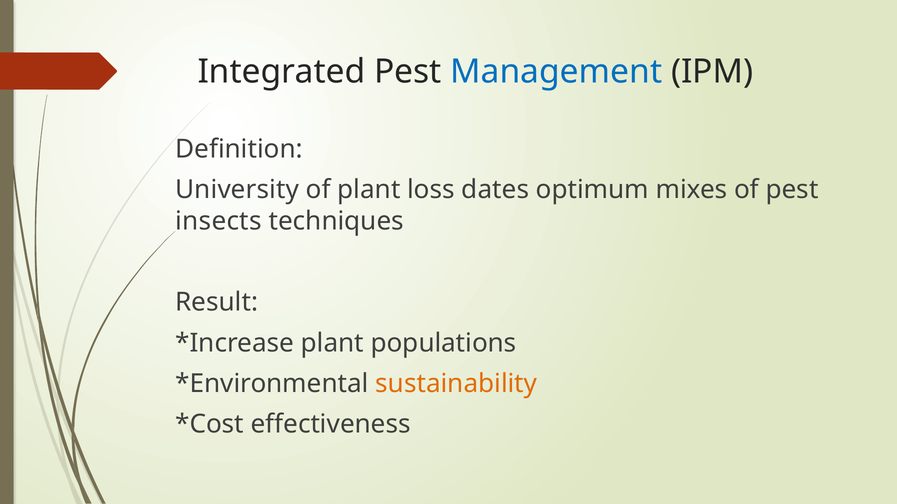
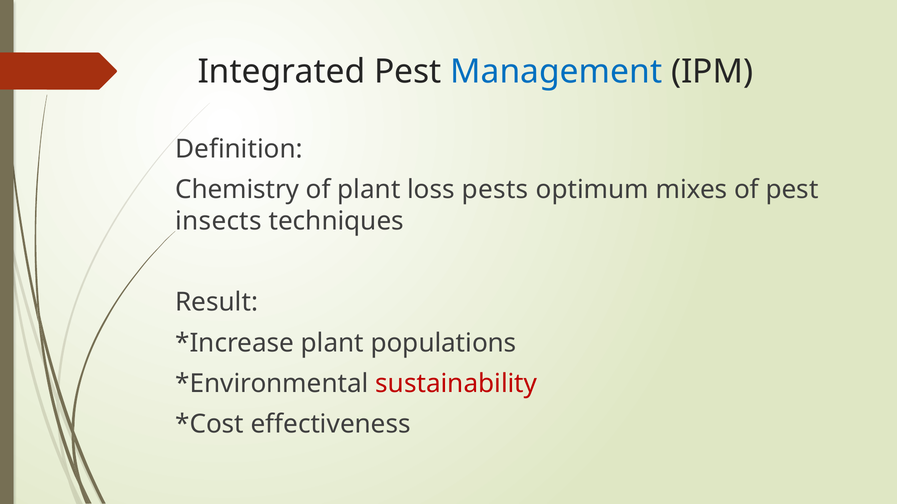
University: University -> Chemistry (237, 190)
dates: dates -> pests (495, 190)
sustainability colour: orange -> red (456, 384)
